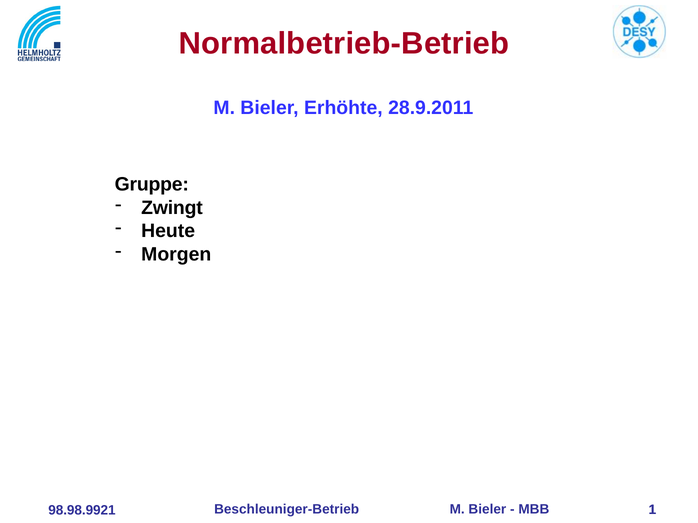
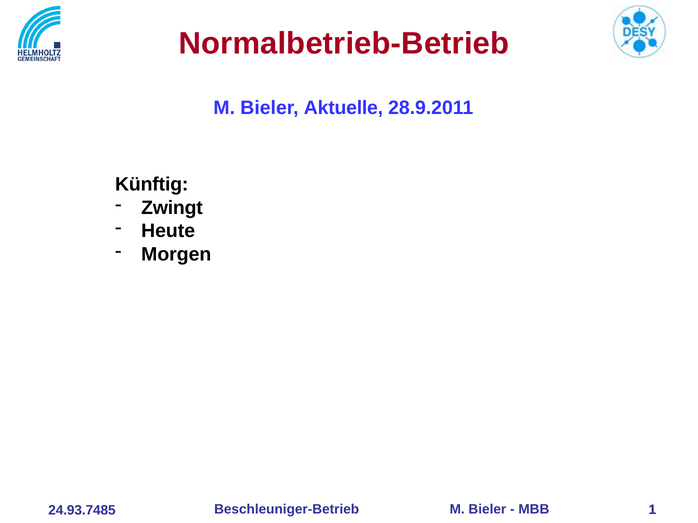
Erhöhte: Erhöhte -> Aktuelle (343, 108)
Gruppe: Gruppe -> Künftig (152, 185)
98.98.9921: 98.98.9921 -> 24.93.7485 (82, 511)
